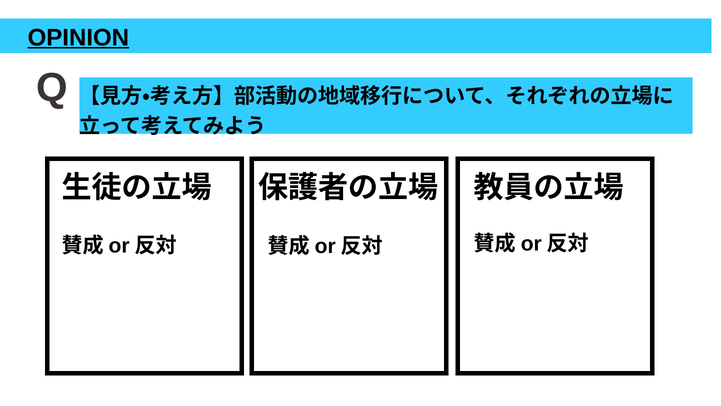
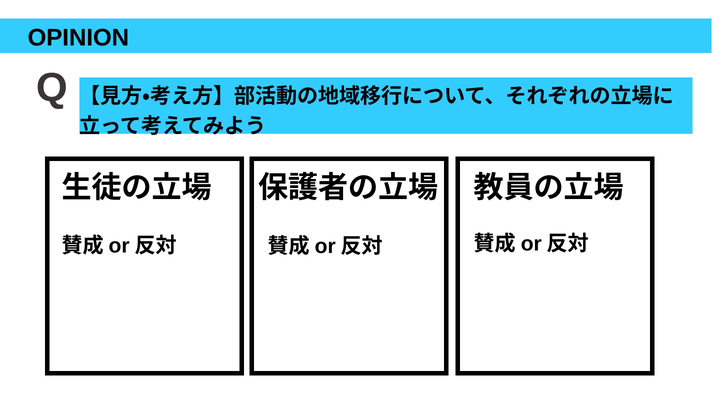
OPINION underline: present -> none (78, 38)
